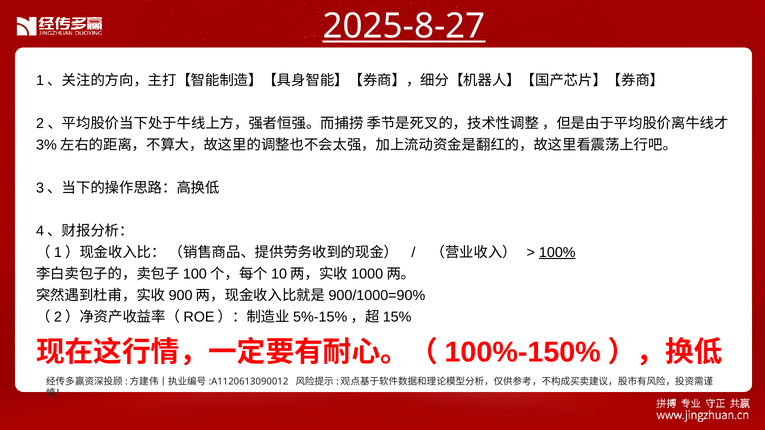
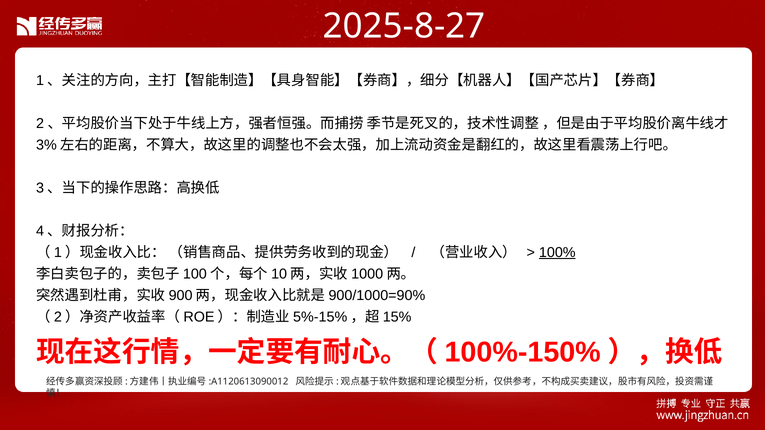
2025-8-27 underline: present -> none (404, 26)
